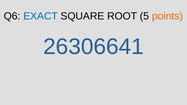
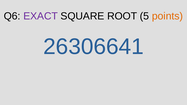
EXACT colour: blue -> purple (41, 16)
